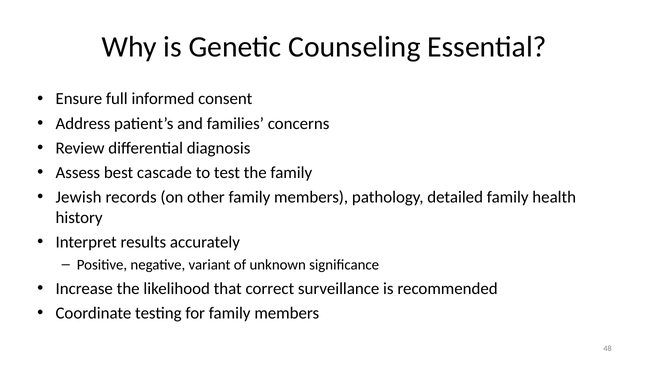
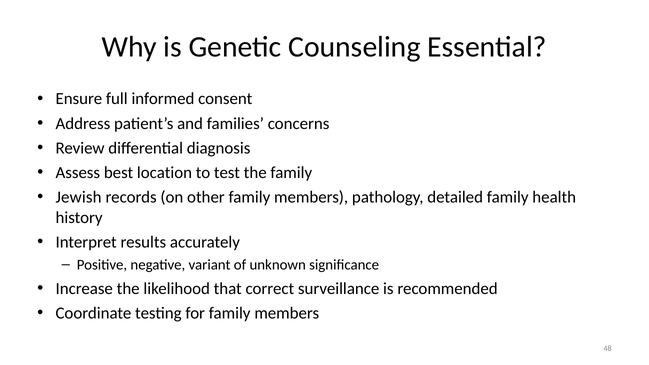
cascade: cascade -> location (165, 173)
